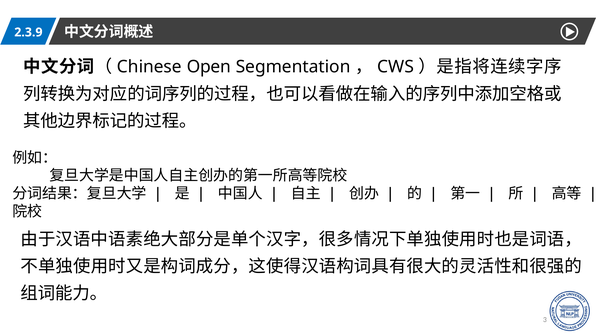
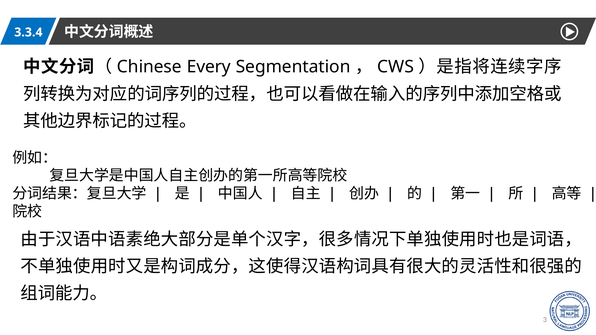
2.3.9: 2.3.9 -> 3.3.4 (28, 32)
Open: Open -> Every (209, 67)
